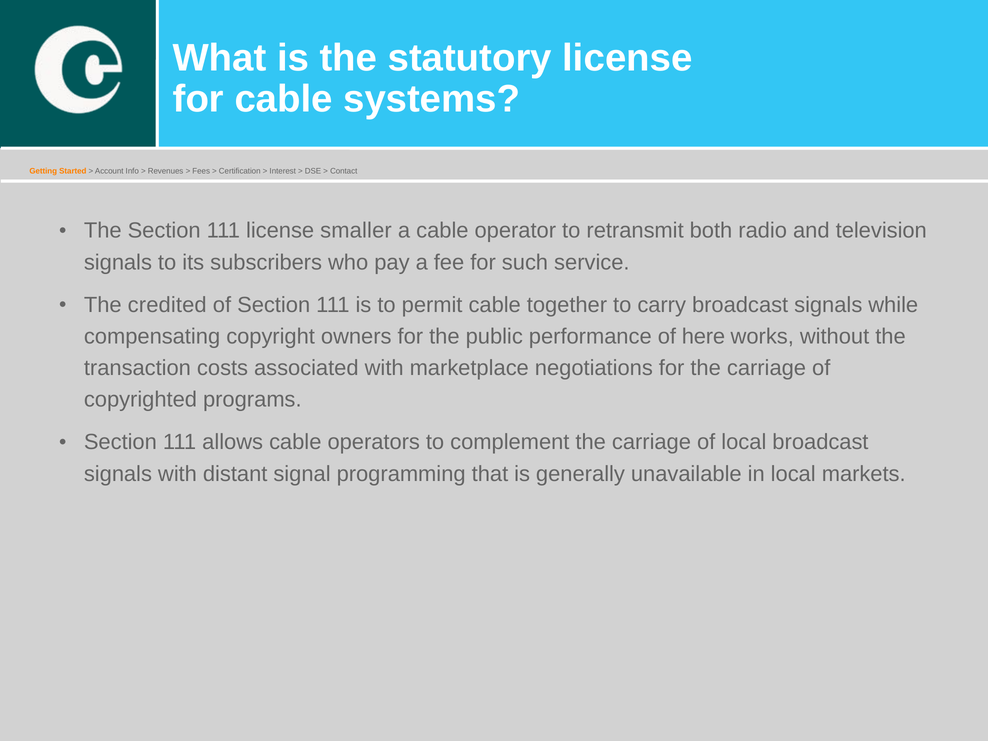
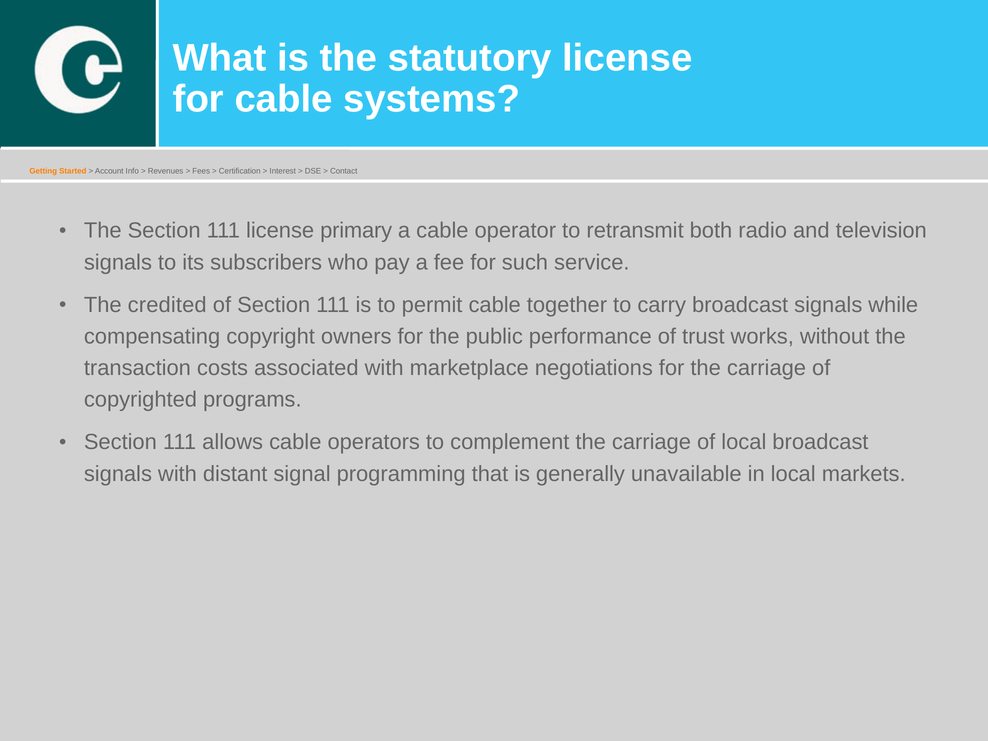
smaller: smaller -> primary (356, 231)
here: here -> trust (703, 336)
